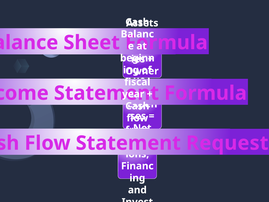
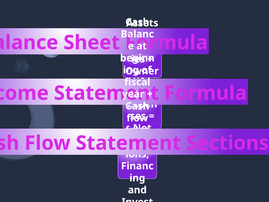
Request: Request -> Sections (227, 143)
